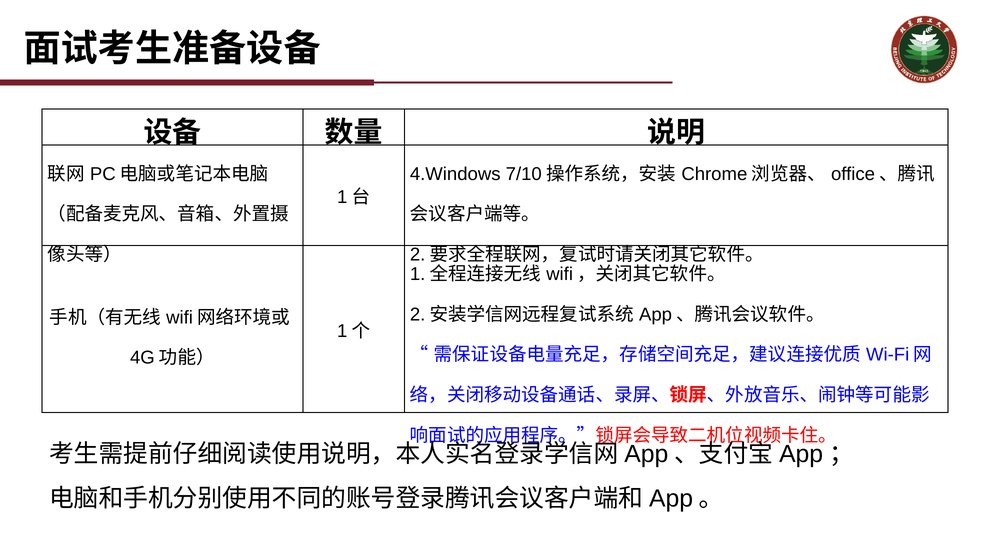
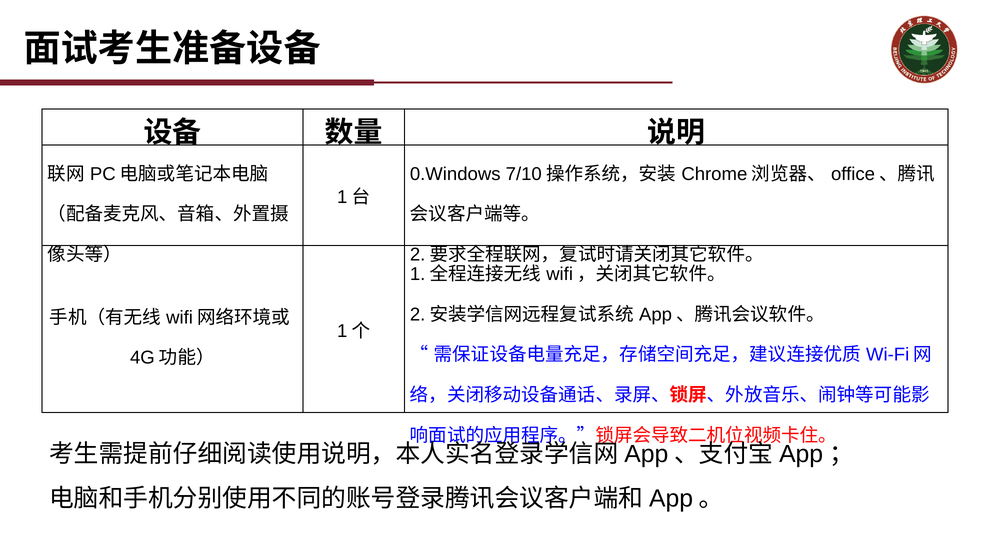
4.Windows: 4.Windows -> 0.Windows (455, 174)
